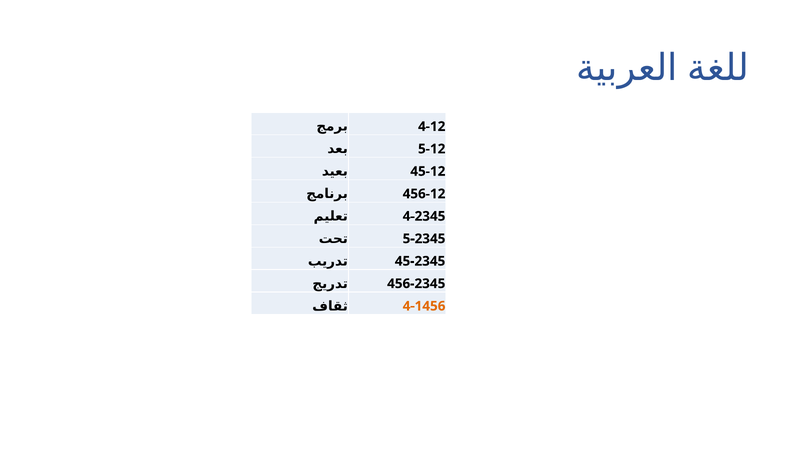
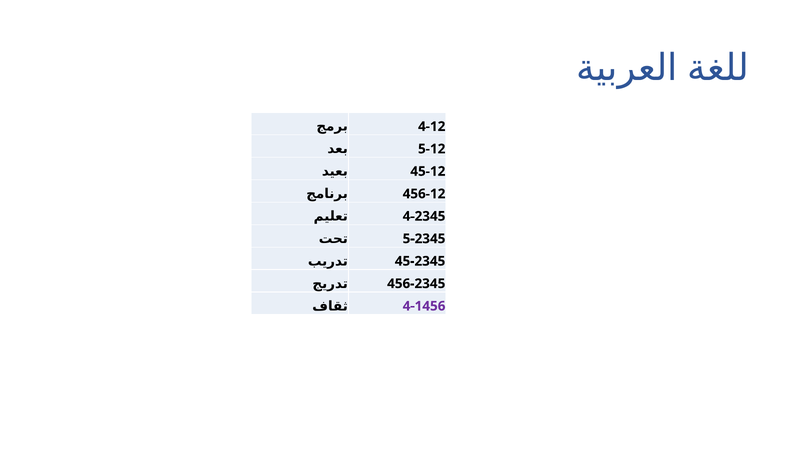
4-1456 colour: orange -> purple (424, 306)
